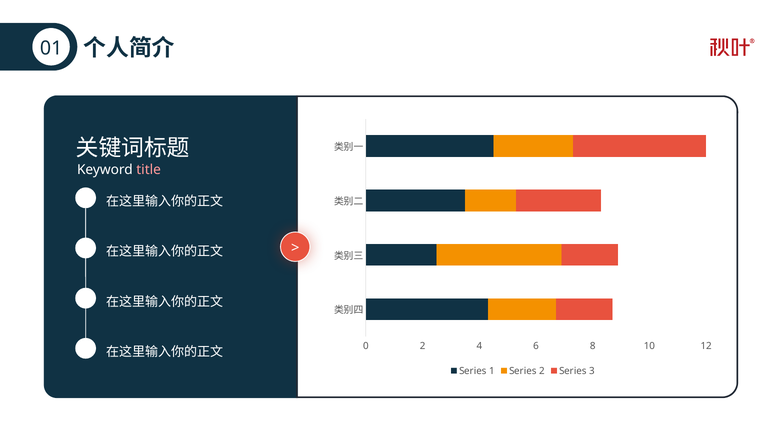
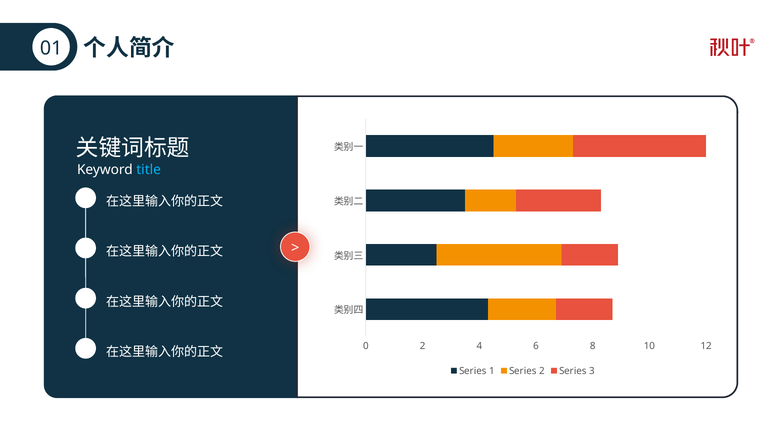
title colour: pink -> light blue (149, 169)
